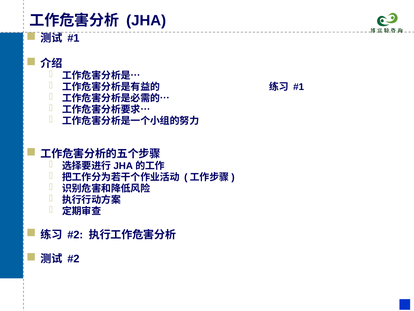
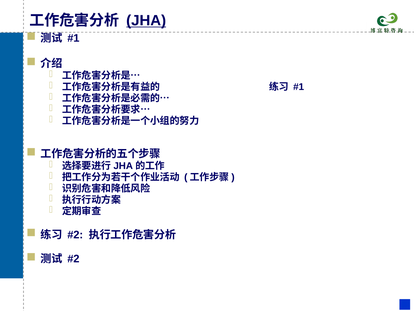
JHA underline: none -> present (146, 21)
